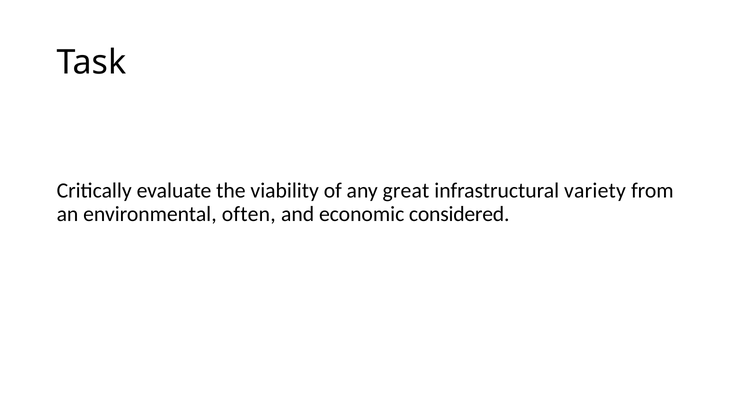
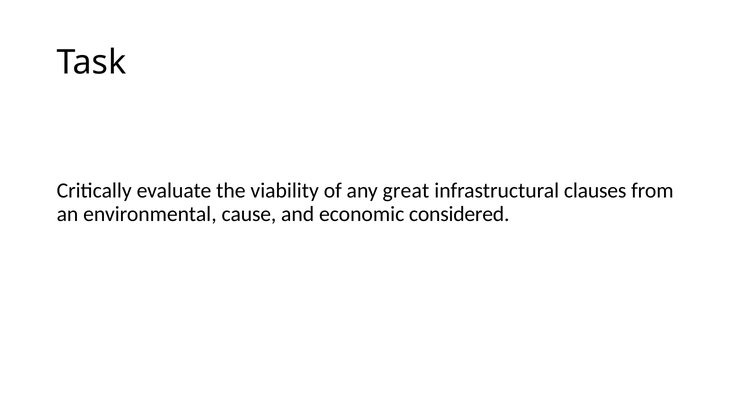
variety: variety -> clauses (595, 191)
often: often -> cause (249, 214)
